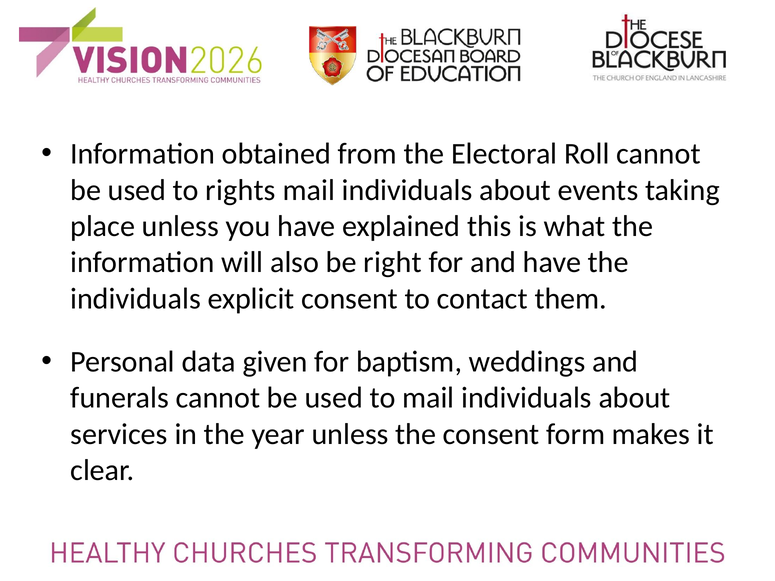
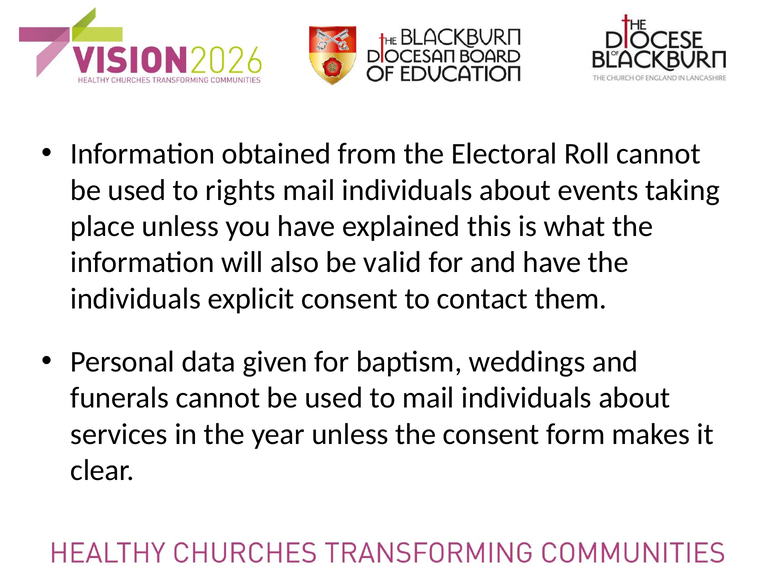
right: right -> valid (393, 263)
